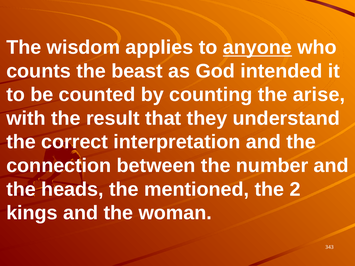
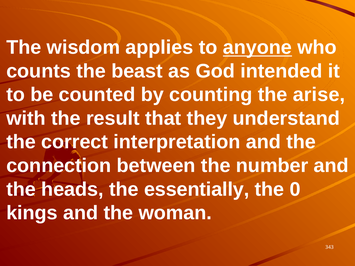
mentioned: mentioned -> essentially (197, 189)
2: 2 -> 0 (295, 189)
